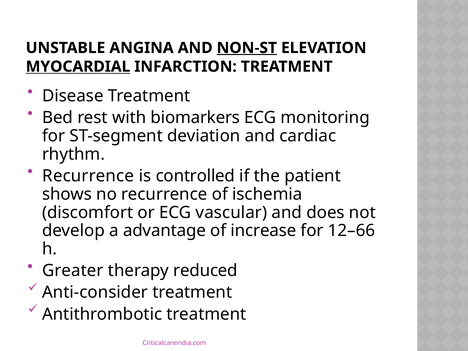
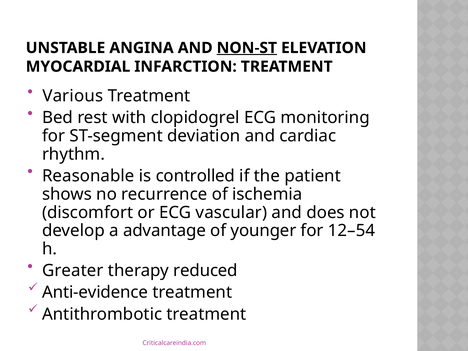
MYOCARDIAL underline: present -> none (78, 67)
Disease: Disease -> Various (73, 96)
biomarkers: biomarkers -> clopidogrel (195, 118)
Recurrence: Recurrence -> Reasonable (88, 176)
increase: increase -> younger (263, 231)
12–66: 12–66 -> 12–54 (352, 231)
Anti-consider: Anti-consider -> Anti-evidence (95, 292)
